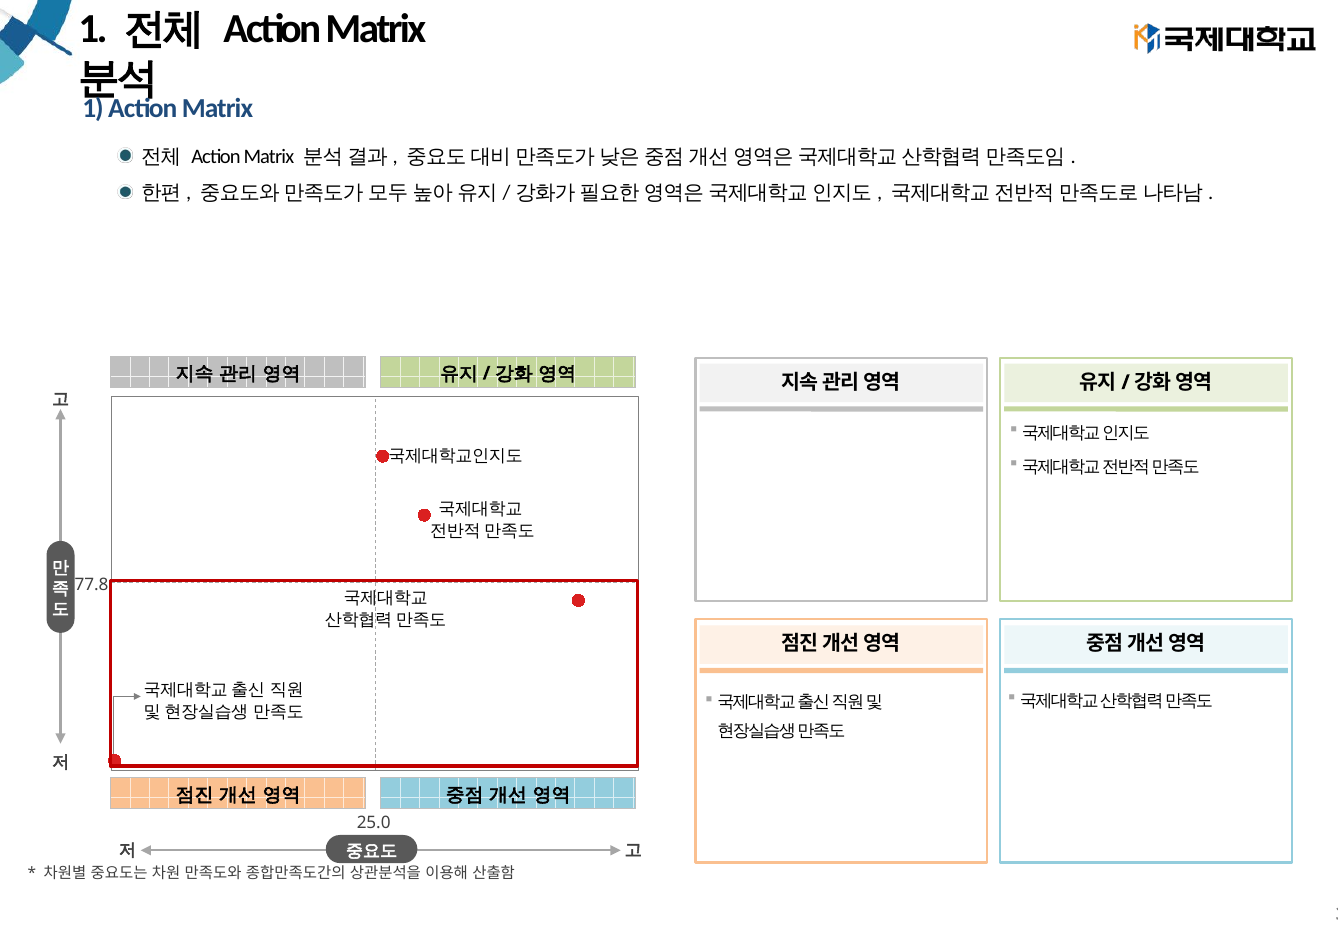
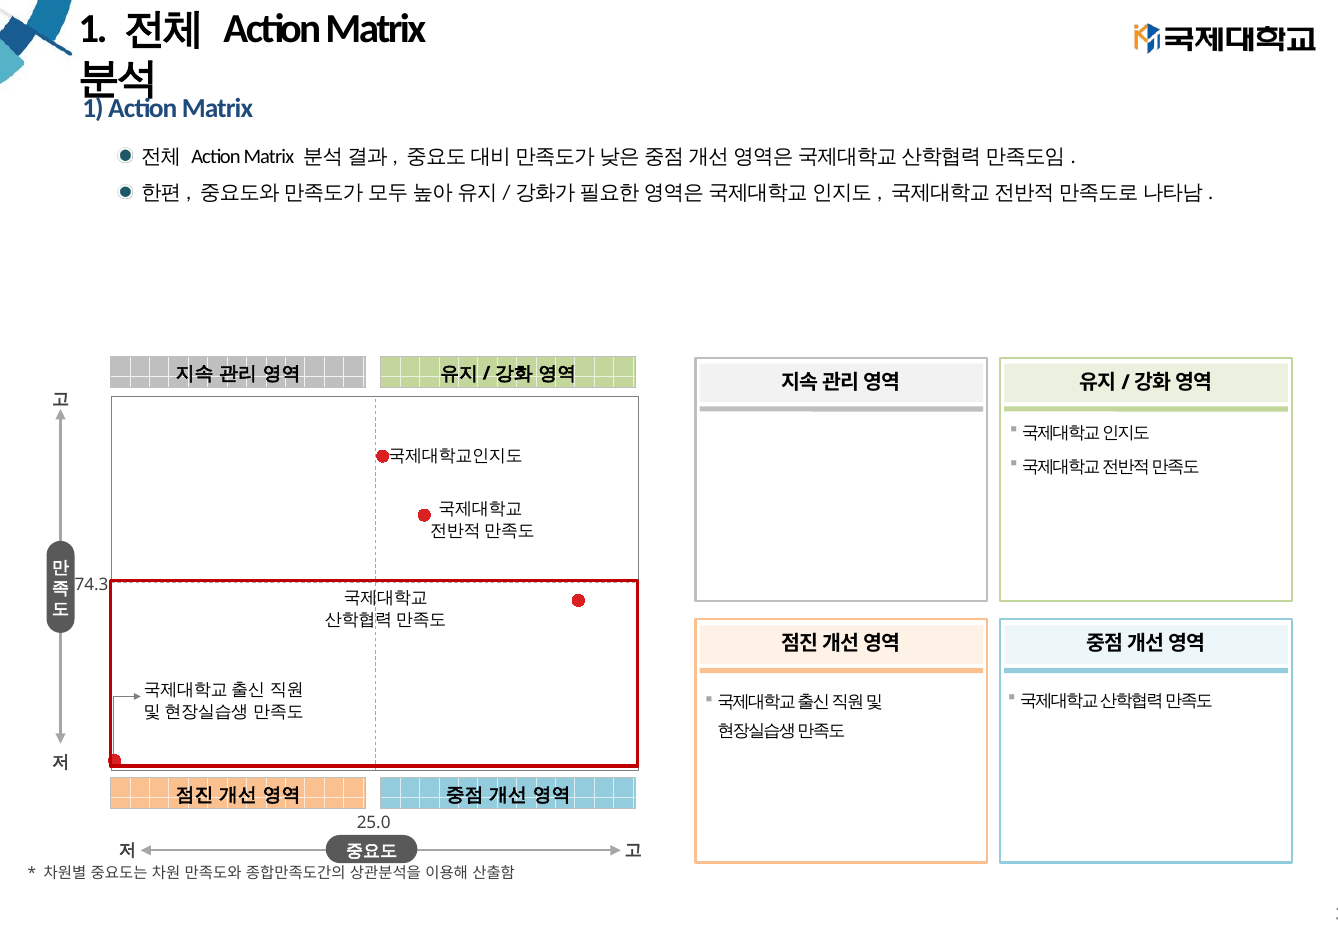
77.8: 77.8 -> 74.3 (92, 585)
